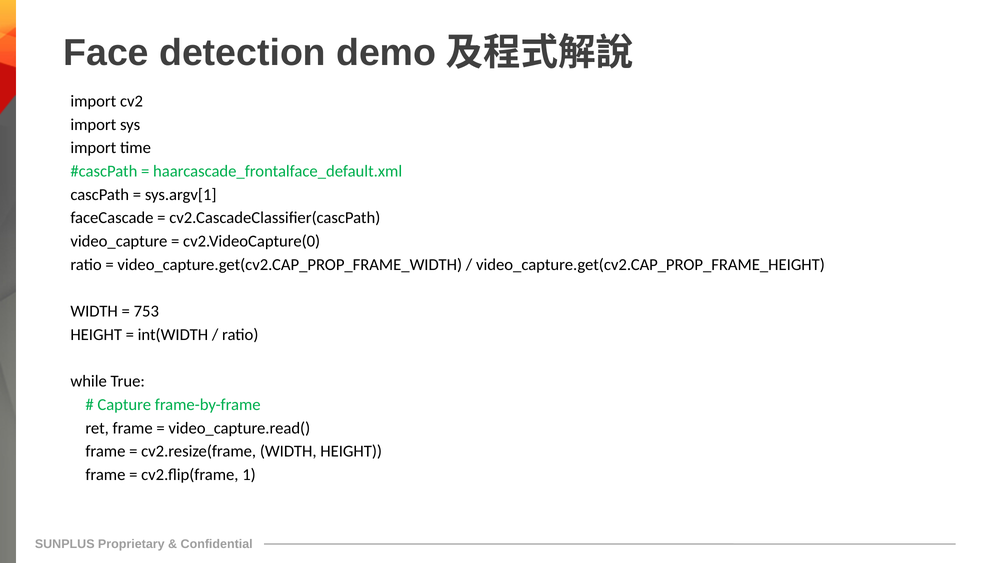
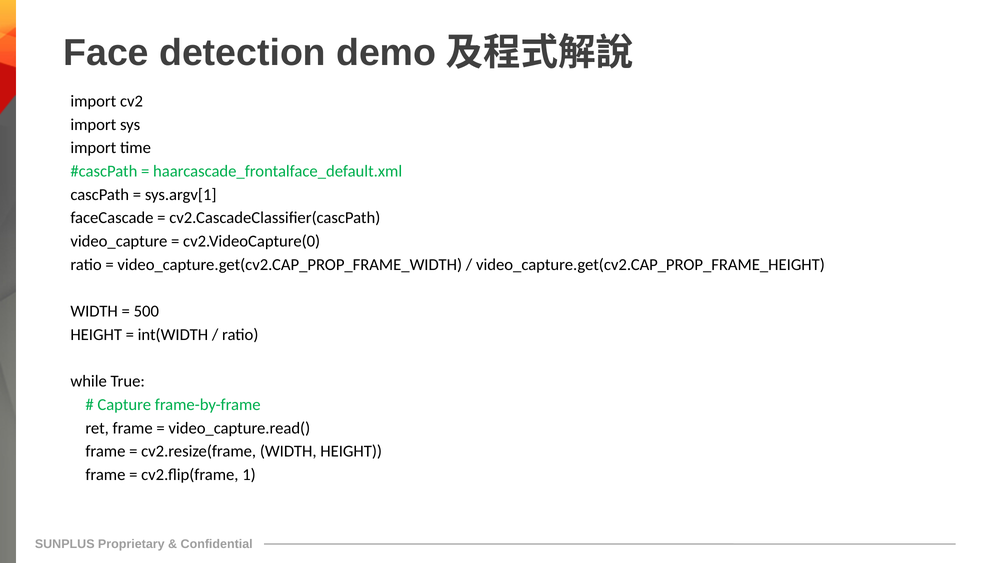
753: 753 -> 500 (146, 311)
